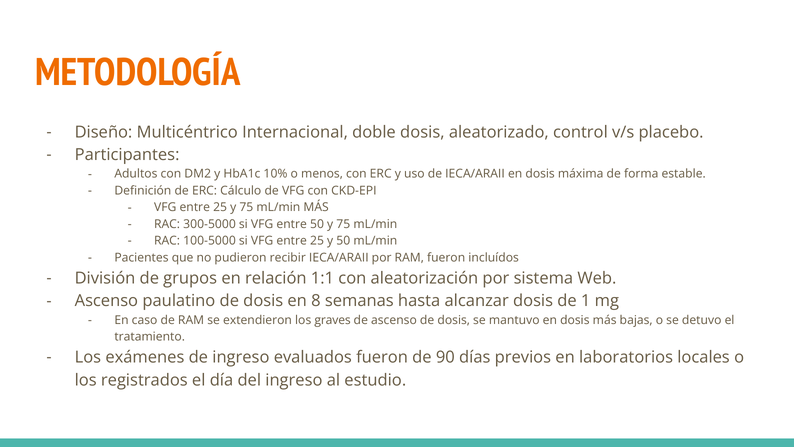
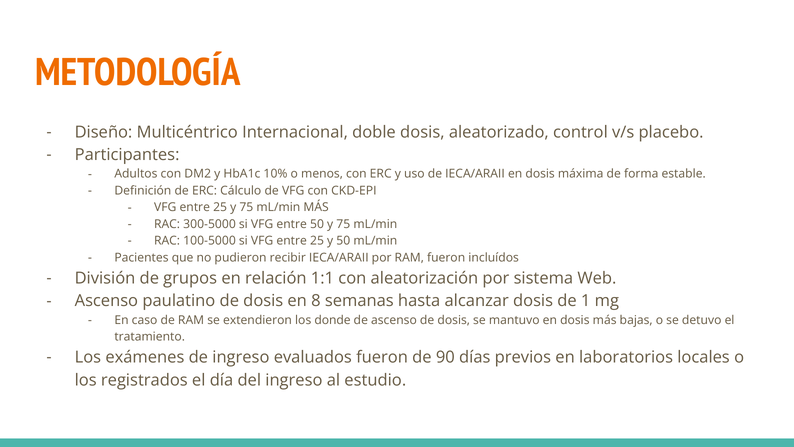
graves: graves -> donde (333, 320)
